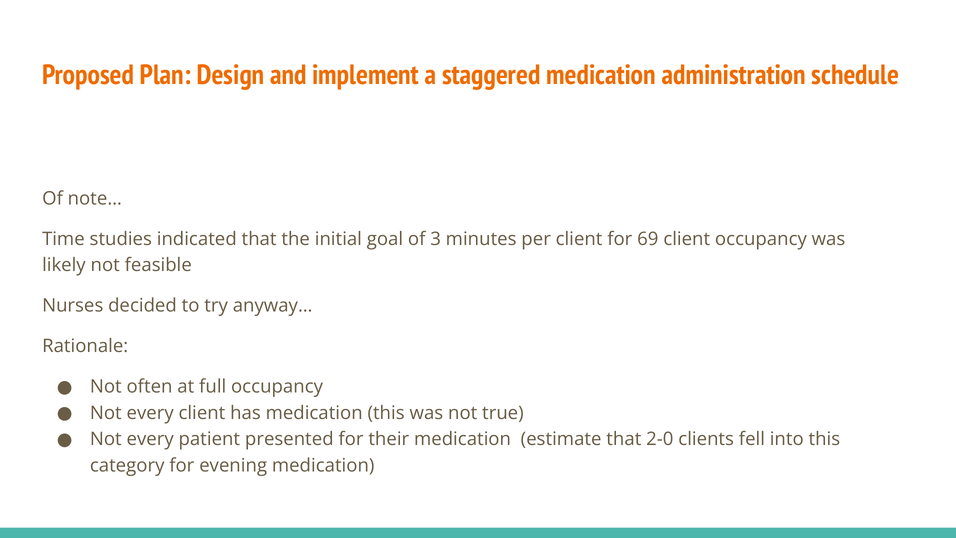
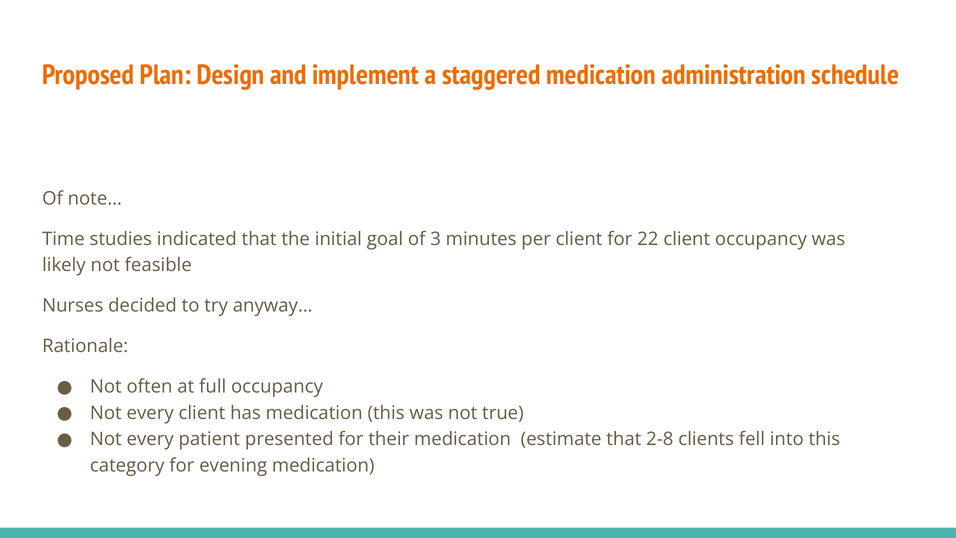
69: 69 -> 22 (648, 239)
2-0: 2-0 -> 2-8 (660, 439)
